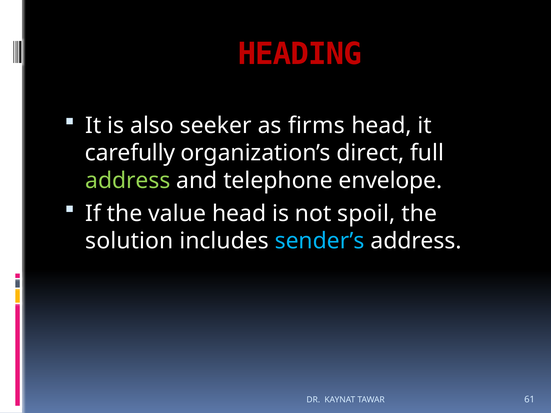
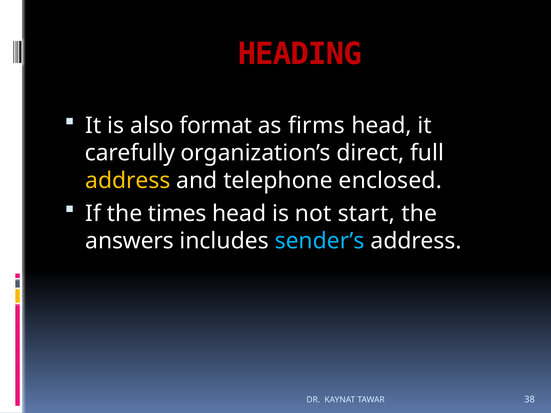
seeker: seeker -> format (216, 126)
address colour: light green -> yellow (128, 181)
envelope: envelope -> enclosed (390, 181)
value: value -> times (177, 214)
spoil: spoil -> start (366, 214)
solution: solution -> answers (130, 241)
61: 61 -> 38 (530, 400)
